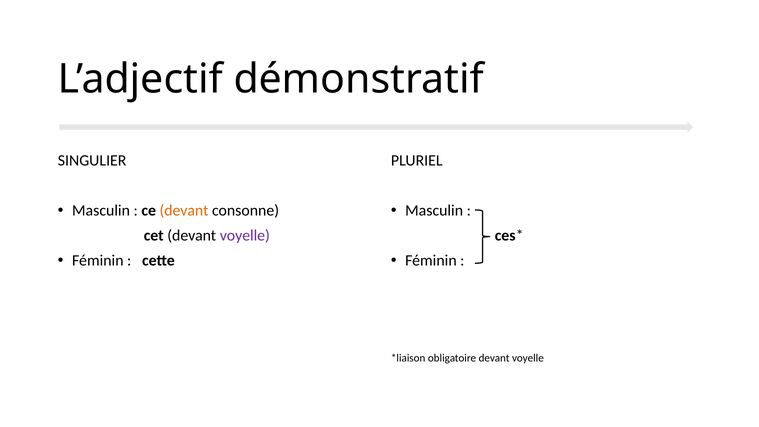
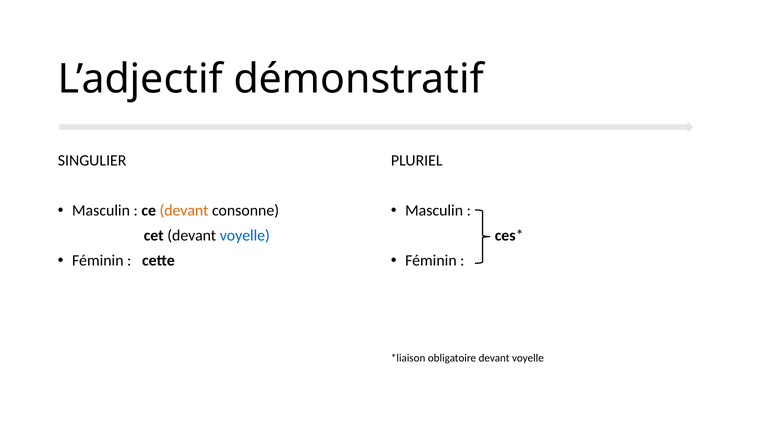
voyelle colour: purple -> blue (245, 236)
